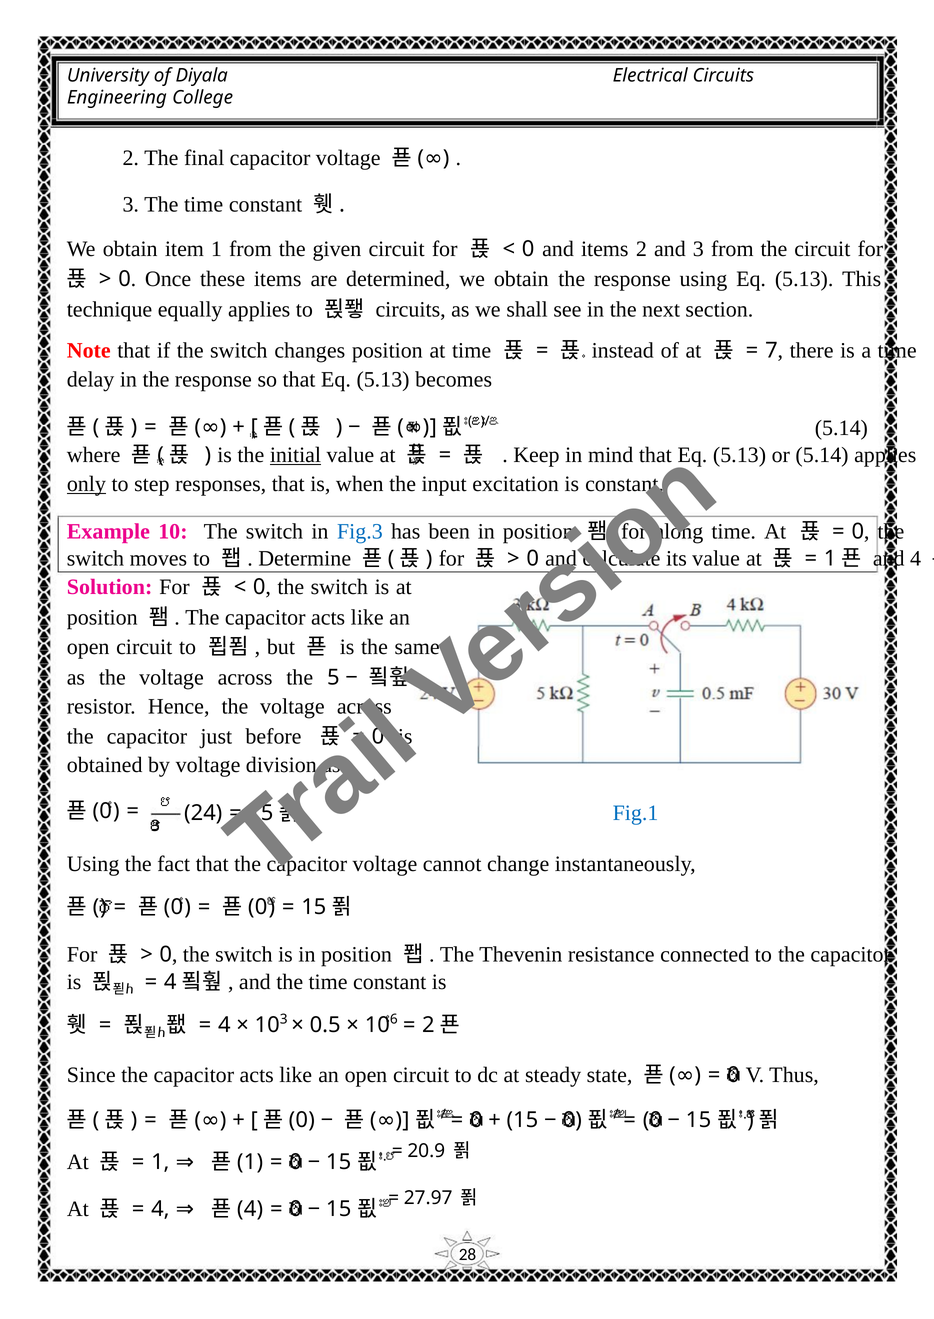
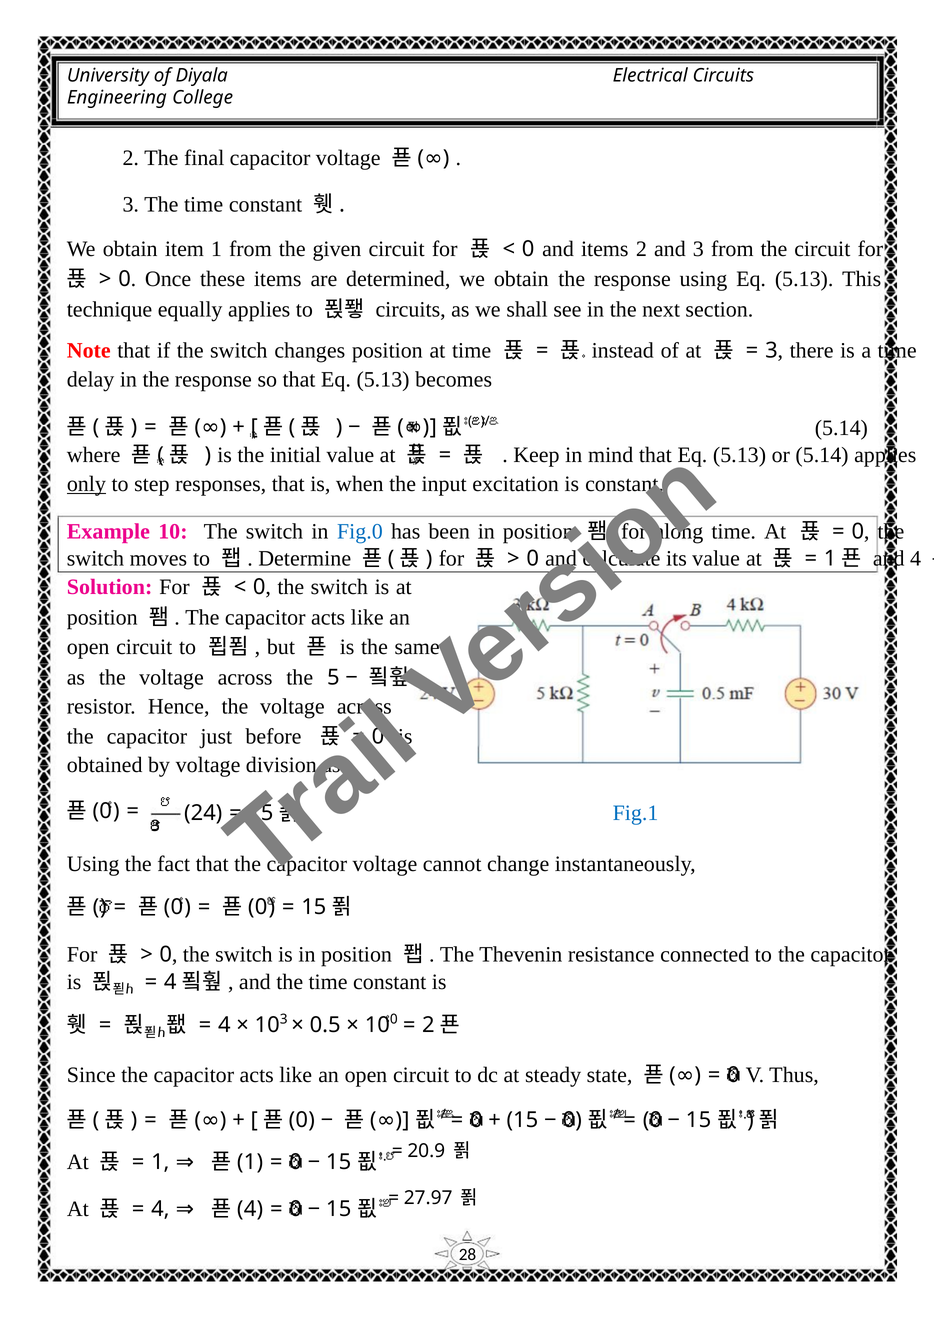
7: 7 -> 3 (771, 351)
initial underline: present -> none (295, 455)
Fig.3: Fig.3 -> Fig.0 (360, 532)
6: 6 -> 0 (394, 1020)
